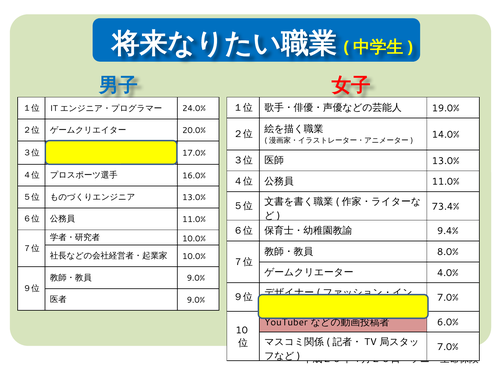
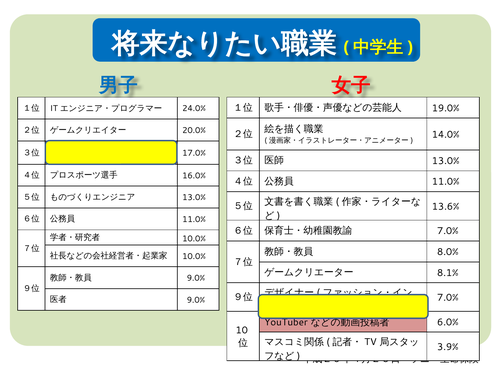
73.4%: 73.4% -> 13.6% (446, 206)
9.4%: 9.4% -> 7.0% (448, 231)
4.0%: 4.0% -> 8.1% (448, 273)
7.0%: 7.0% -> 3.9% (448, 347)
